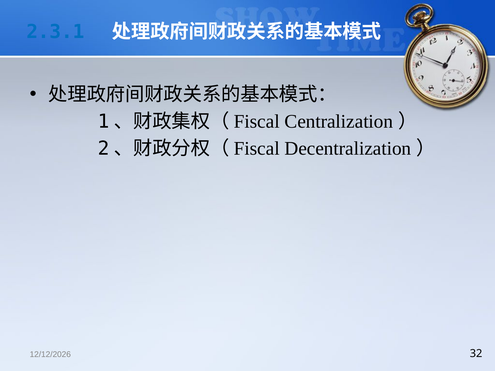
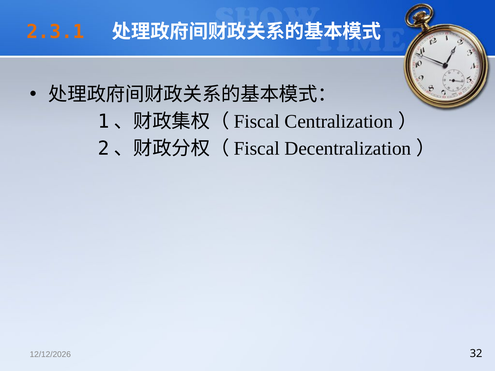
2.3.1 colour: blue -> orange (55, 32)
